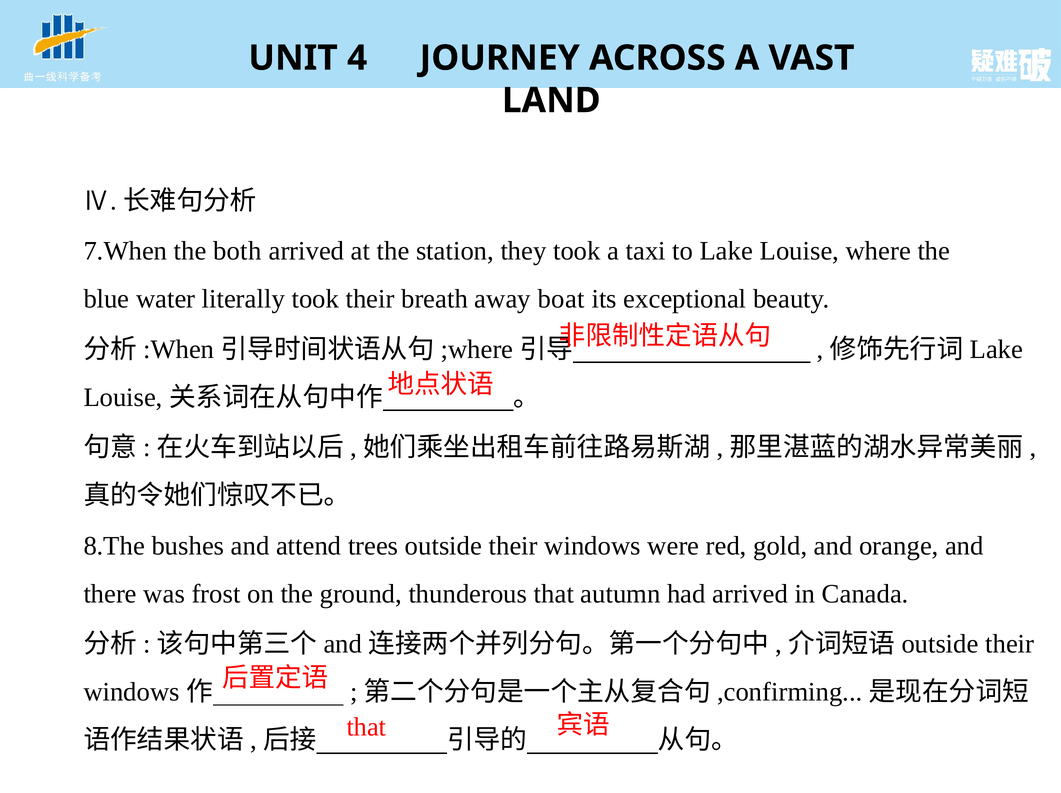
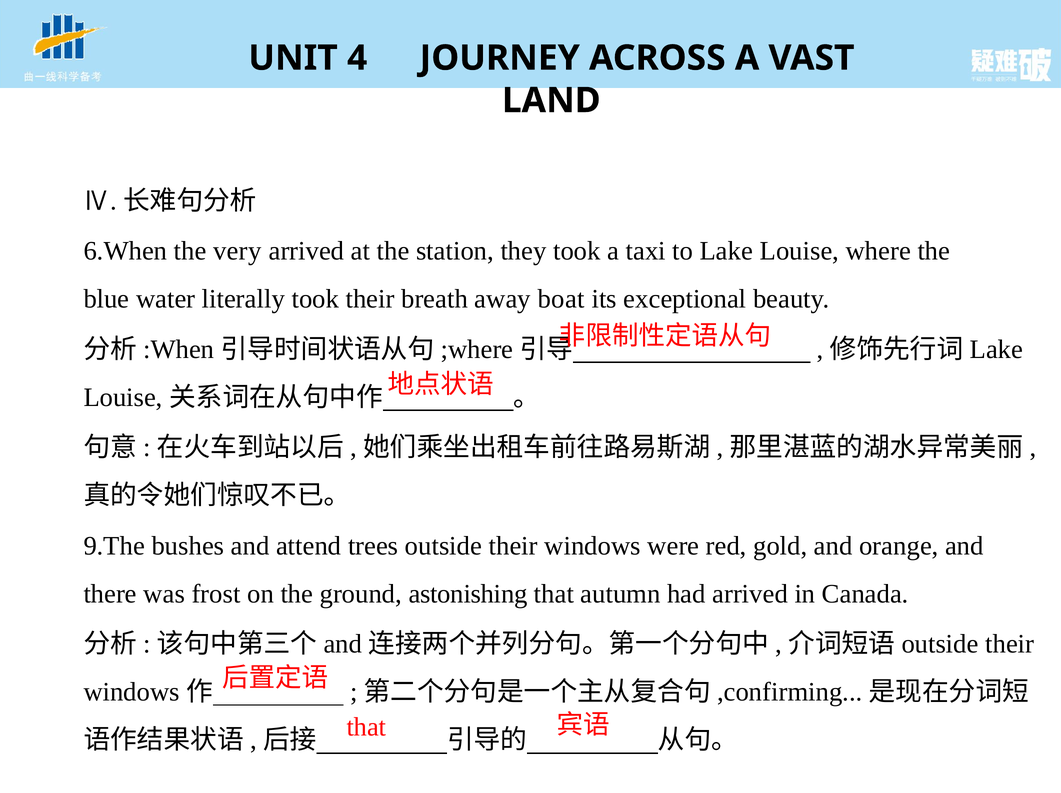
7.When: 7.When -> 6.When (125, 251)
both: both -> very (237, 251)
8.The: 8.The -> 9.The (114, 546)
thunderous: thunderous -> astonishing (468, 594)
